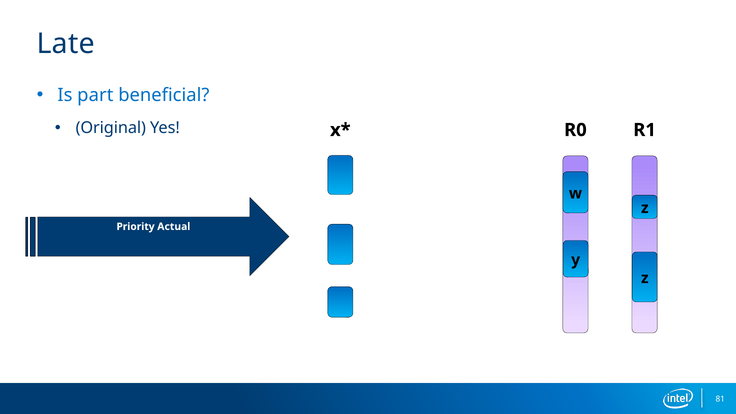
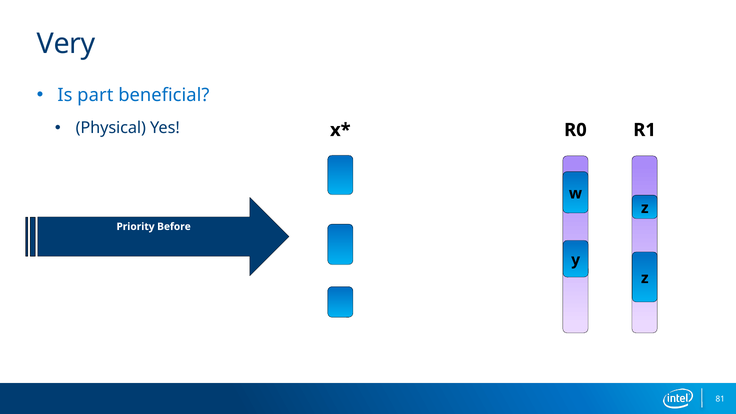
Late: Late -> Very (66, 44)
Original: Original -> Physical (111, 128)
Actual: Actual -> Before (174, 227)
